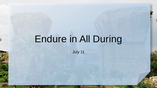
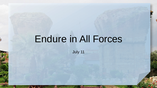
During: During -> Forces (108, 39)
